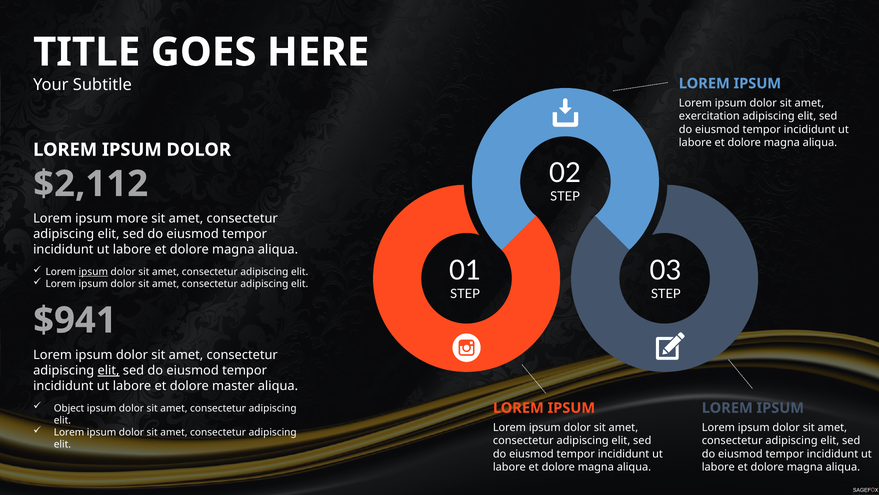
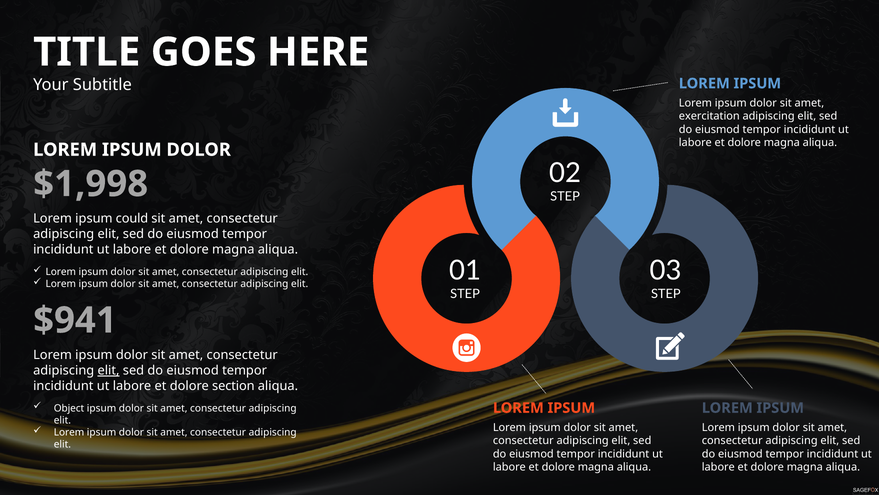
$2,112: $2,112 -> $1,998 (91, 184)
more: more -> could (132, 218)
ipsum underline: present -> none (93, 271)
master: master -> section (233, 385)
